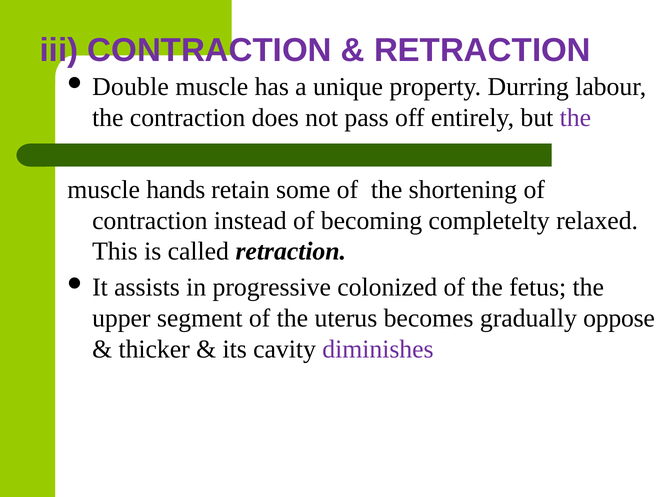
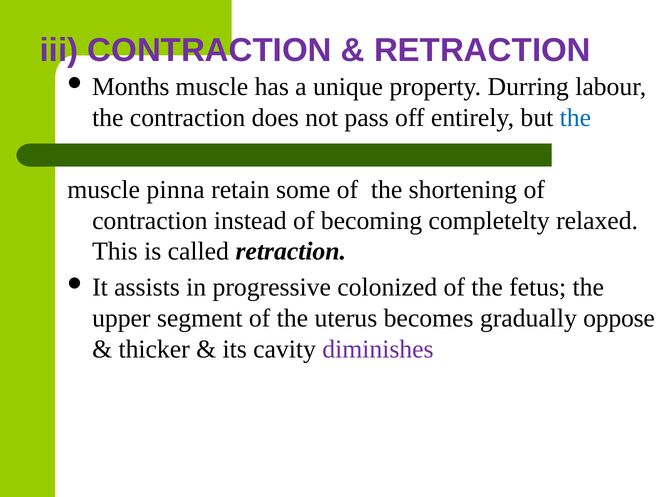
Double: Double -> Months (131, 87)
the colour: purple -> blue (575, 118)
hands: hands -> pinna (176, 190)
